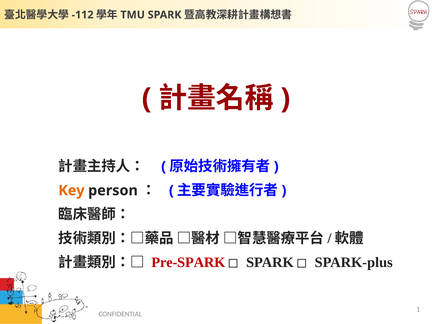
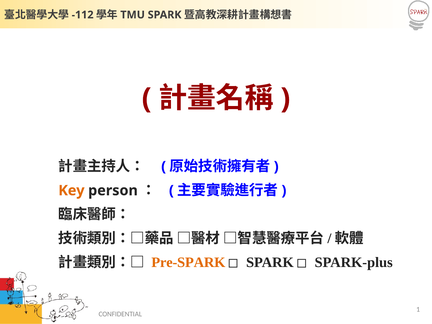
Pre-SPARK colour: red -> orange (188, 263)
